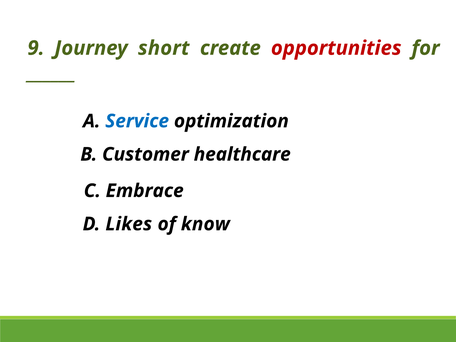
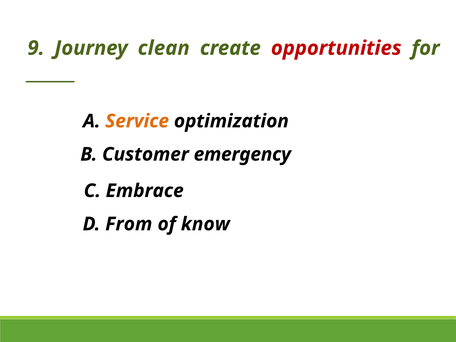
short: short -> clean (164, 48)
Service colour: blue -> orange (137, 121)
healthcare: healthcare -> emergency (242, 154)
Likes: Likes -> From (129, 224)
